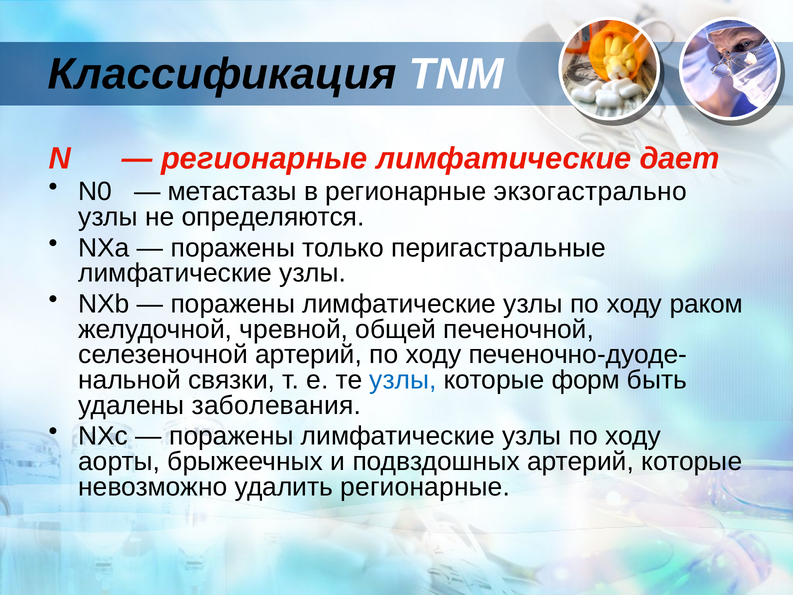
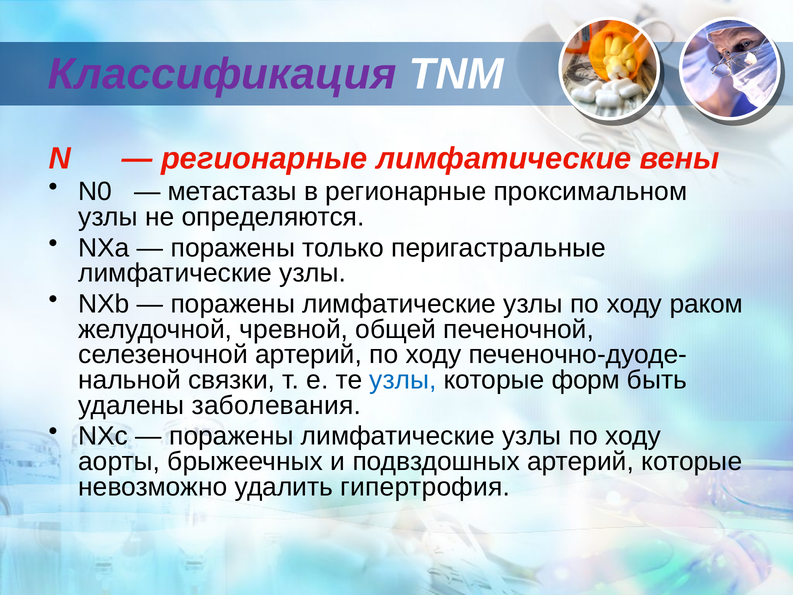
Классификация colour: black -> purple (222, 74)
дает: дает -> вены (680, 159)
экзогастрально: экзогастрально -> проксимальном (590, 192)
удалить регионарные: регионарные -> гипертрофия (425, 487)
